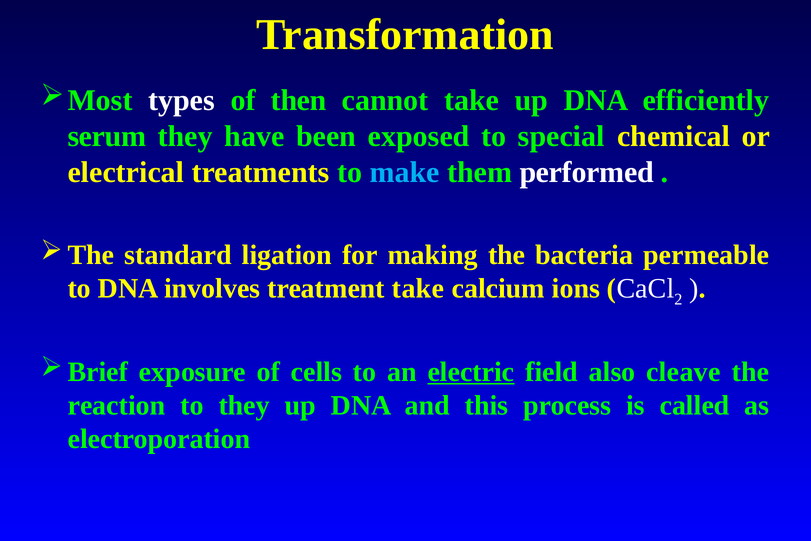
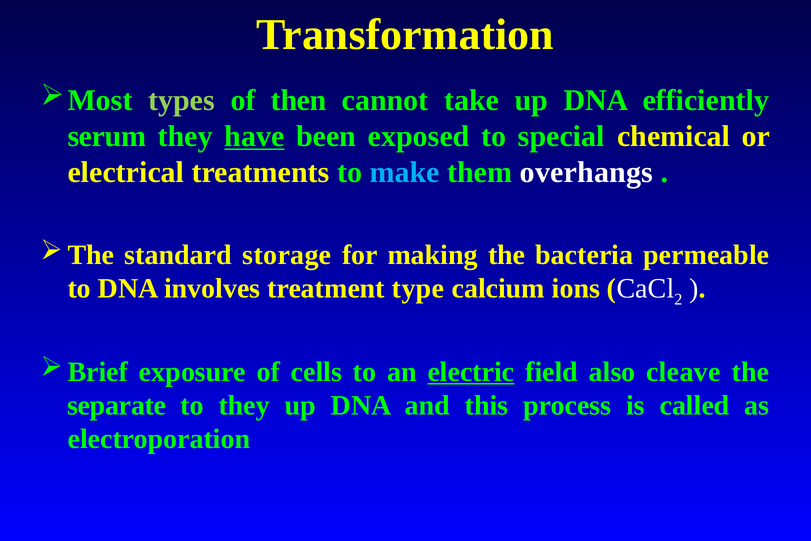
types colour: white -> light green (182, 100)
have underline: none -> present (254, 136)
performed: performed -> overhangs (586, 172)
ligation: ligation -> storage (287, 255)
treatment take: take -> type (418, 288)
reaction: reaction -> separate (117, 405)
